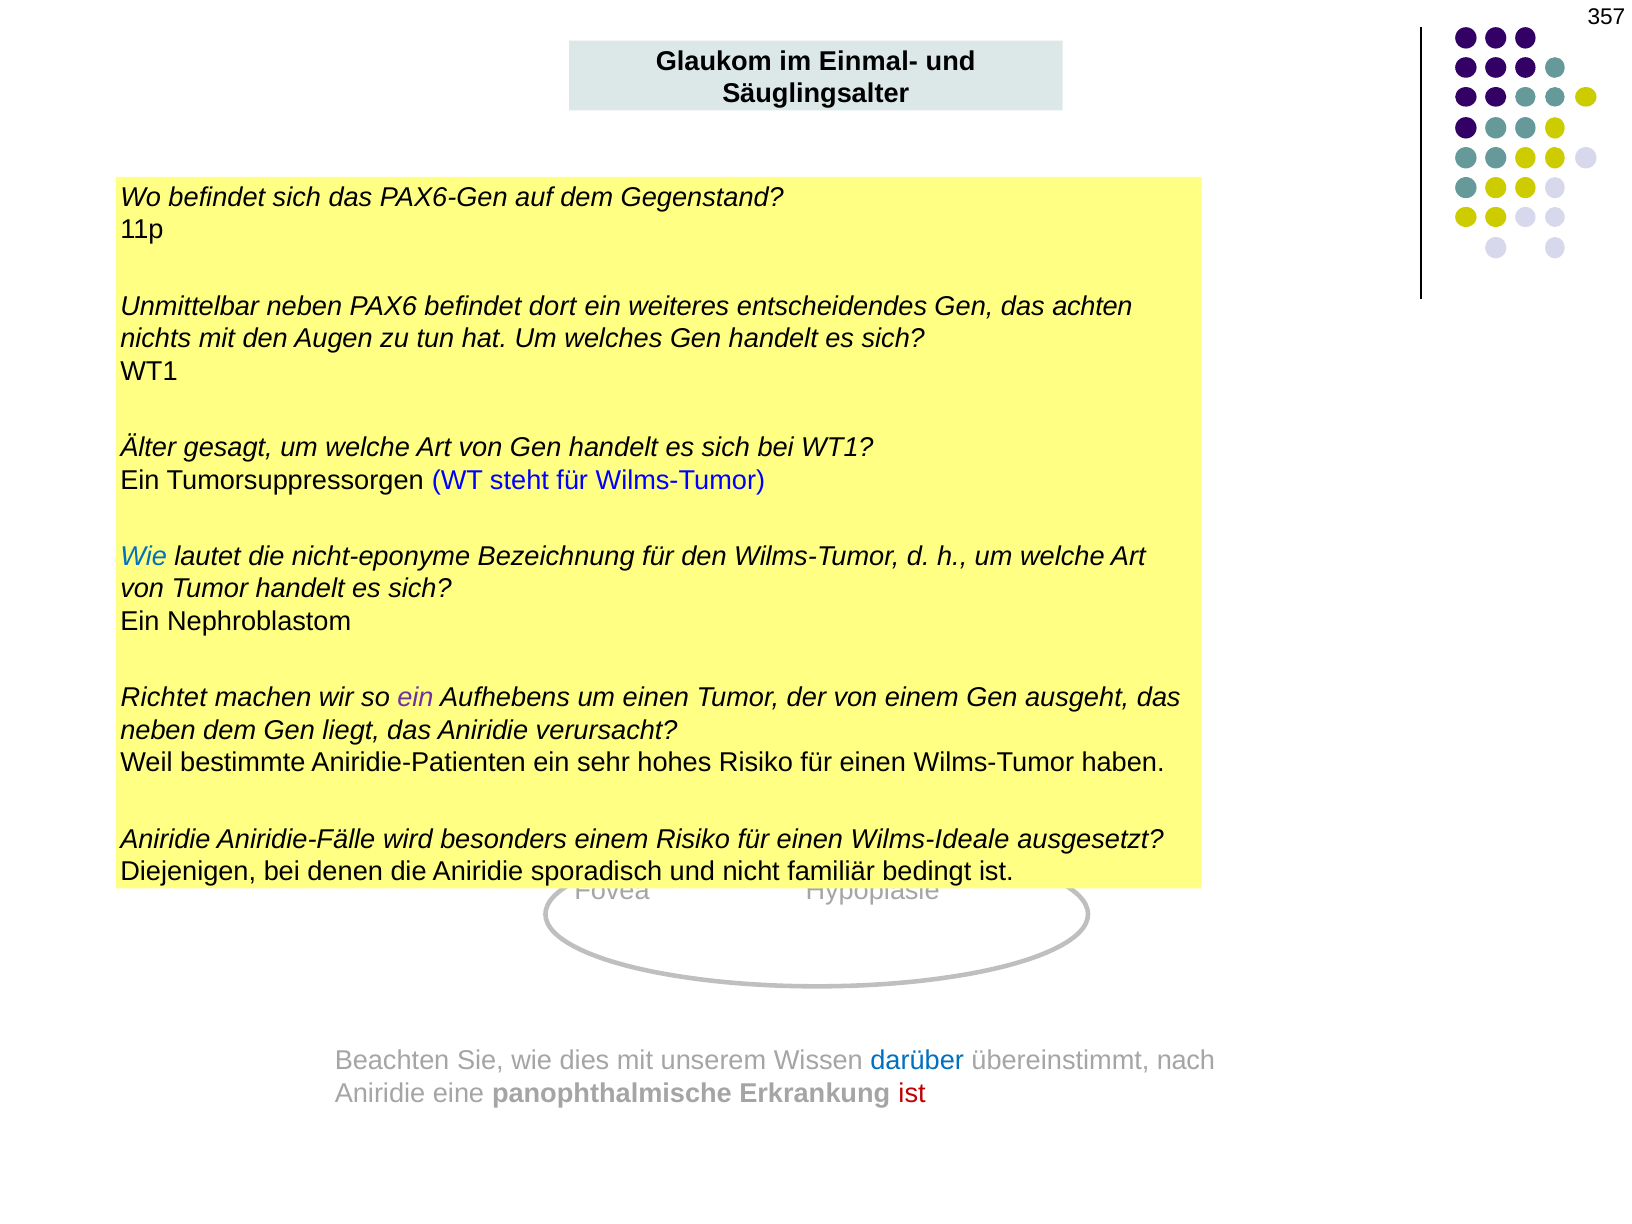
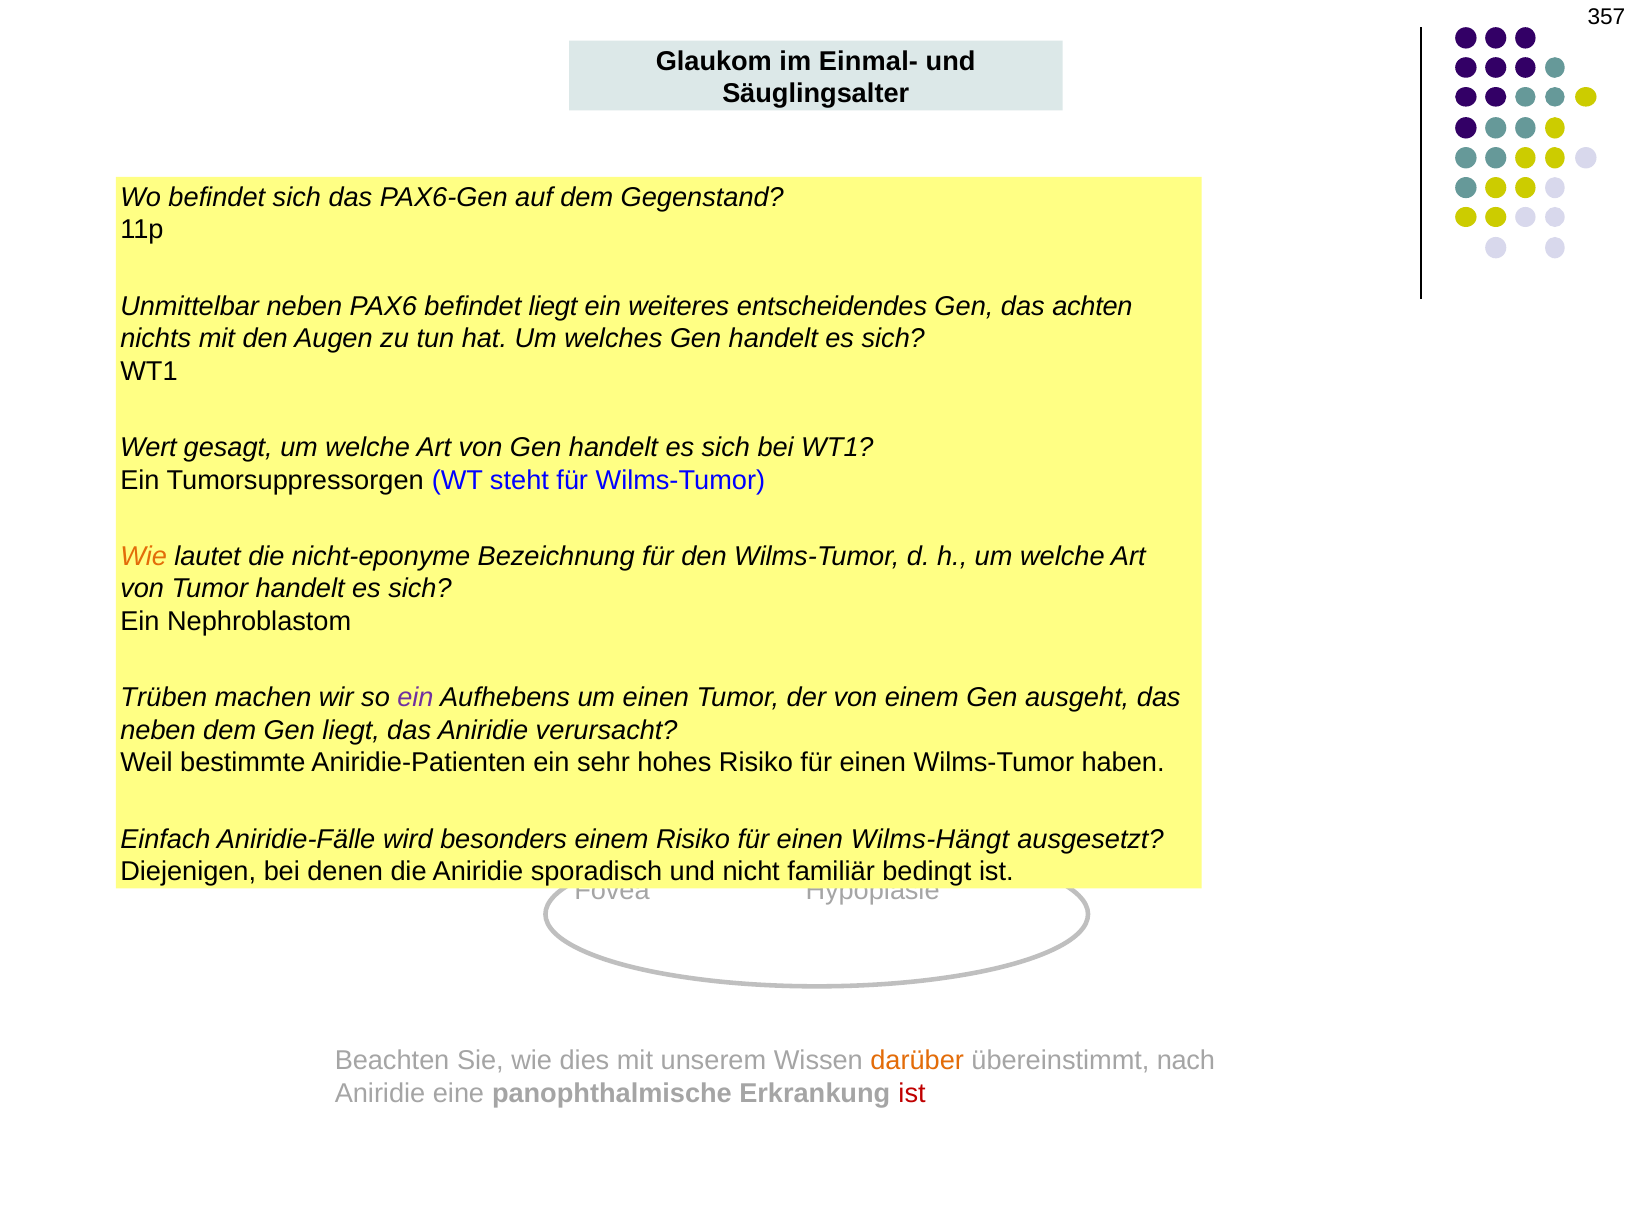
befindet dort: dort -> liegt (553, 306)
Älter: Älter -> Wert (148, 447)
Wie colour: blue -> orange (144, 556)
Richtet: Richtet -> Trüben (164, 698)
Aniridie: Aniridie -> Einfach (165, 839)
Wilms-Ideale: Wilms-Ideale -> Wilms-Hängt (930, 839)
darüber colour: blue -> orange (917, 1061)
